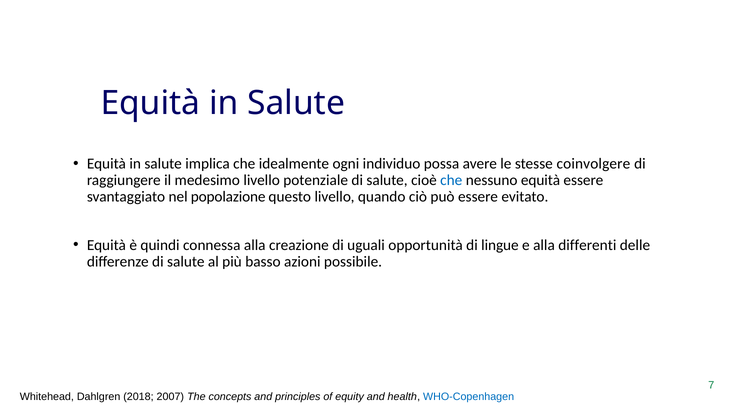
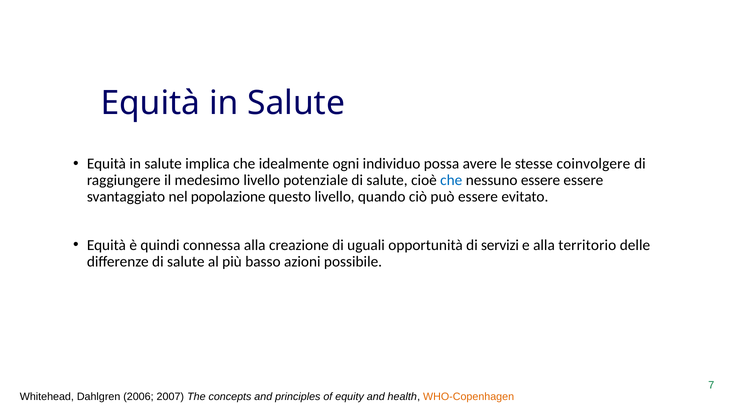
nessuno equità: equità -> essere (541, 180)
lingue: lingue -> servizi (500, 245)
differenti: differenti -> territorio (587, 245)
2018: 2018 -> 2006 (138, 397)
WHO-Copenhagen colour: blue -> orange (469, 397)
